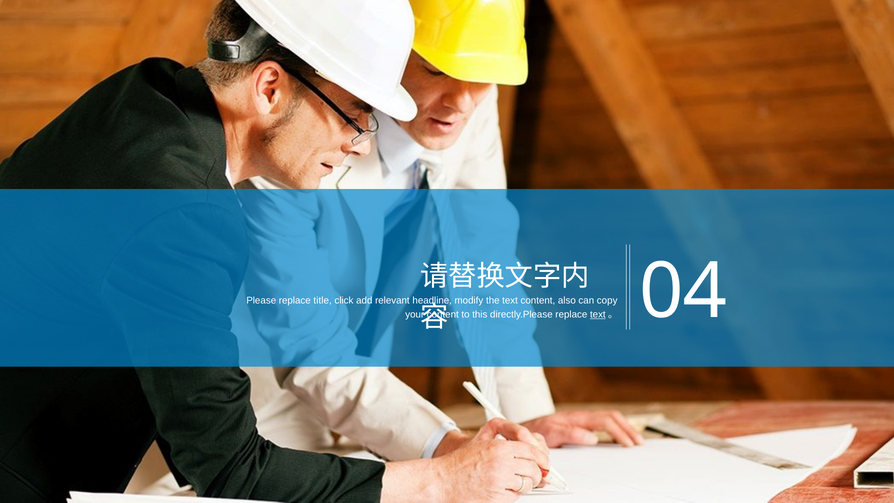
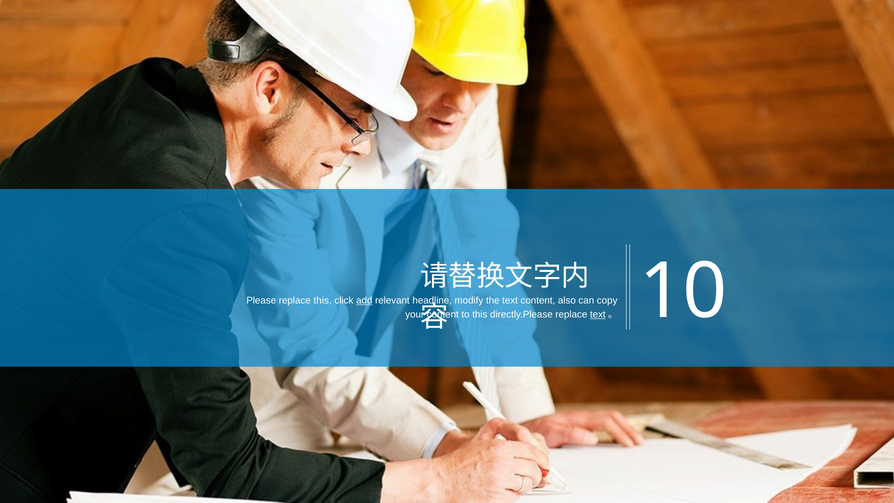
replace title: title -> this (323, 300)
add underline: none -> present (364, 300)
04: 04 -> 10 (683, 292)
